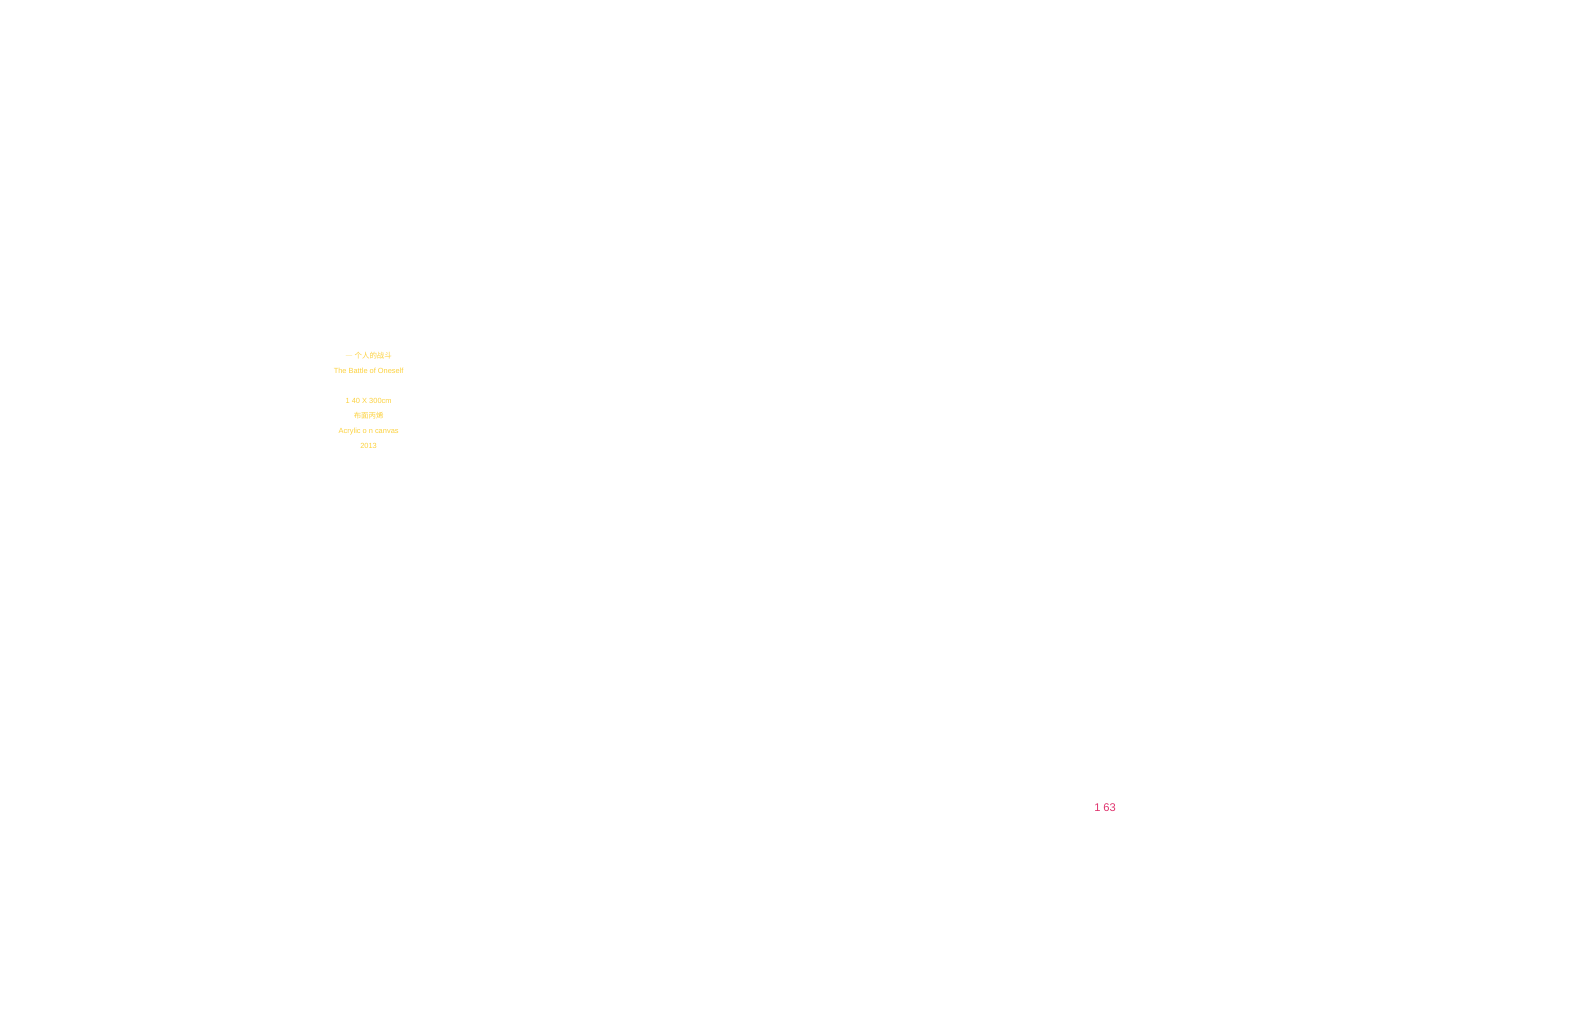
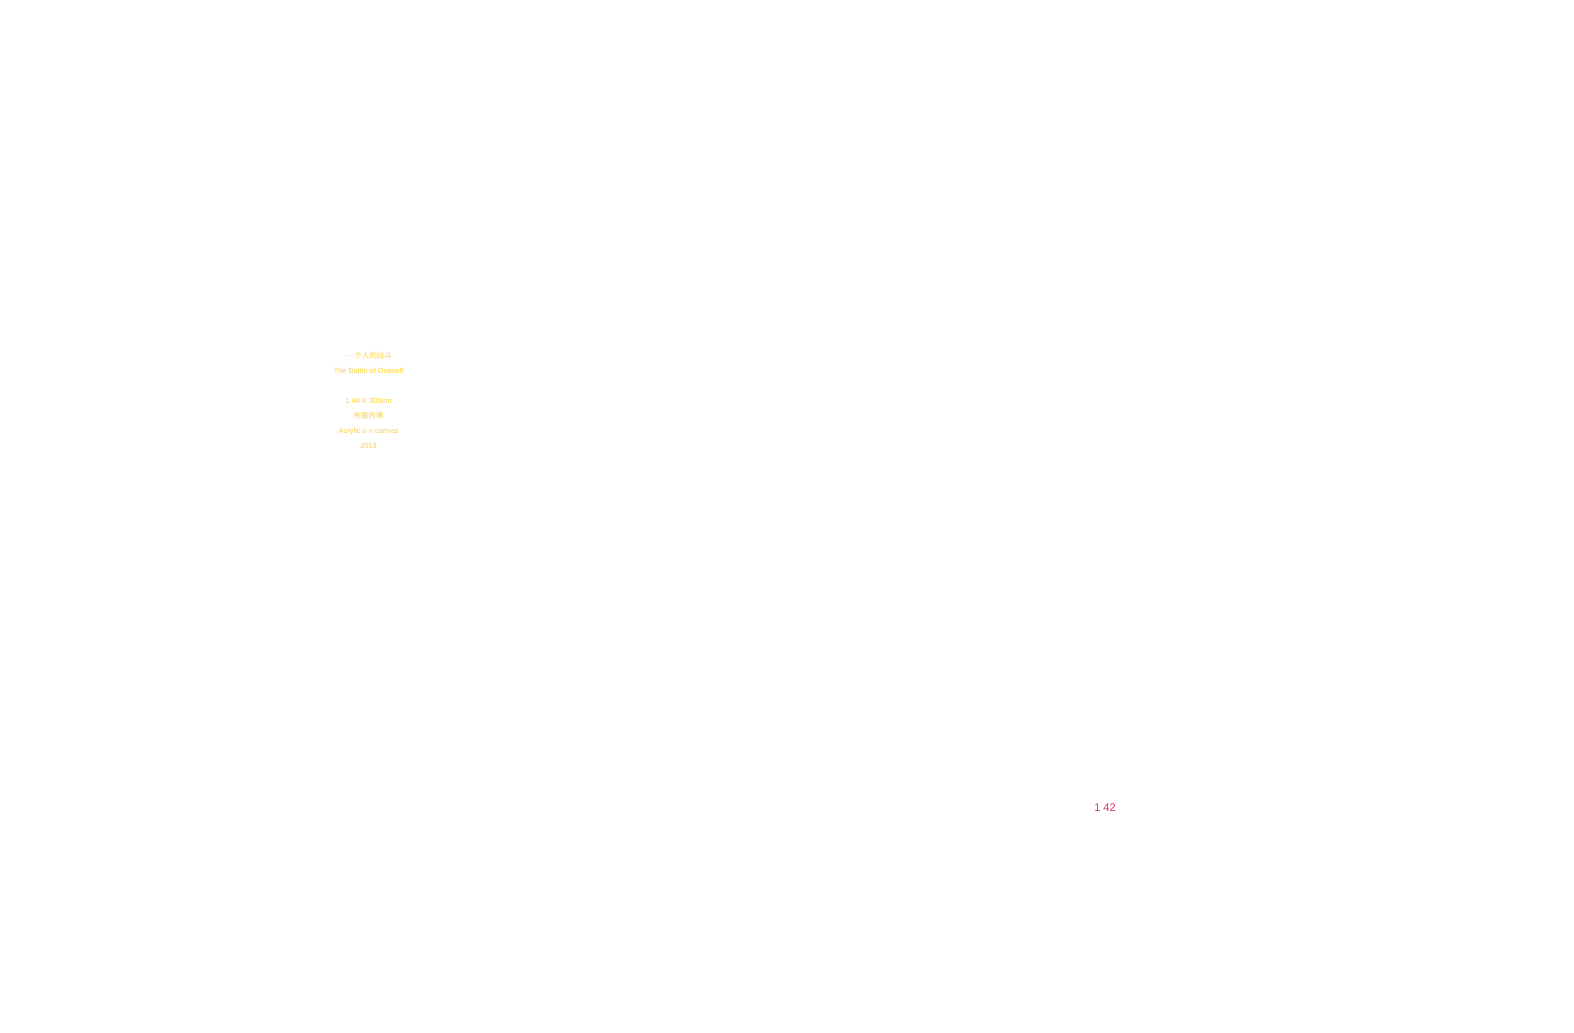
63: 63 -> 42 (1110, 808)
